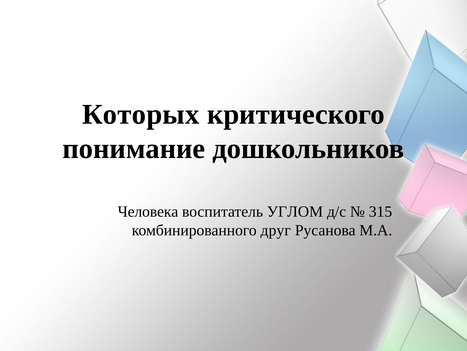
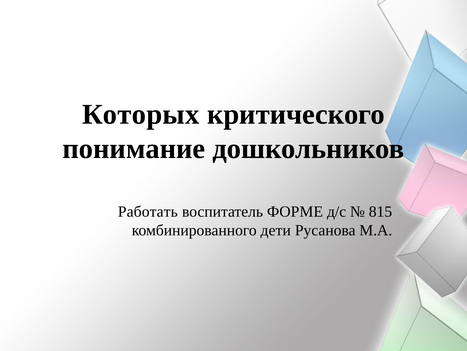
Человека: Человека -> Работать (148, 211)
УГЛОМ: УГЛОМ -> ФОРМЕ (295, 211)
315: 315 -> 815 (380, 211)
друг: друг -> дети (276, 230)
